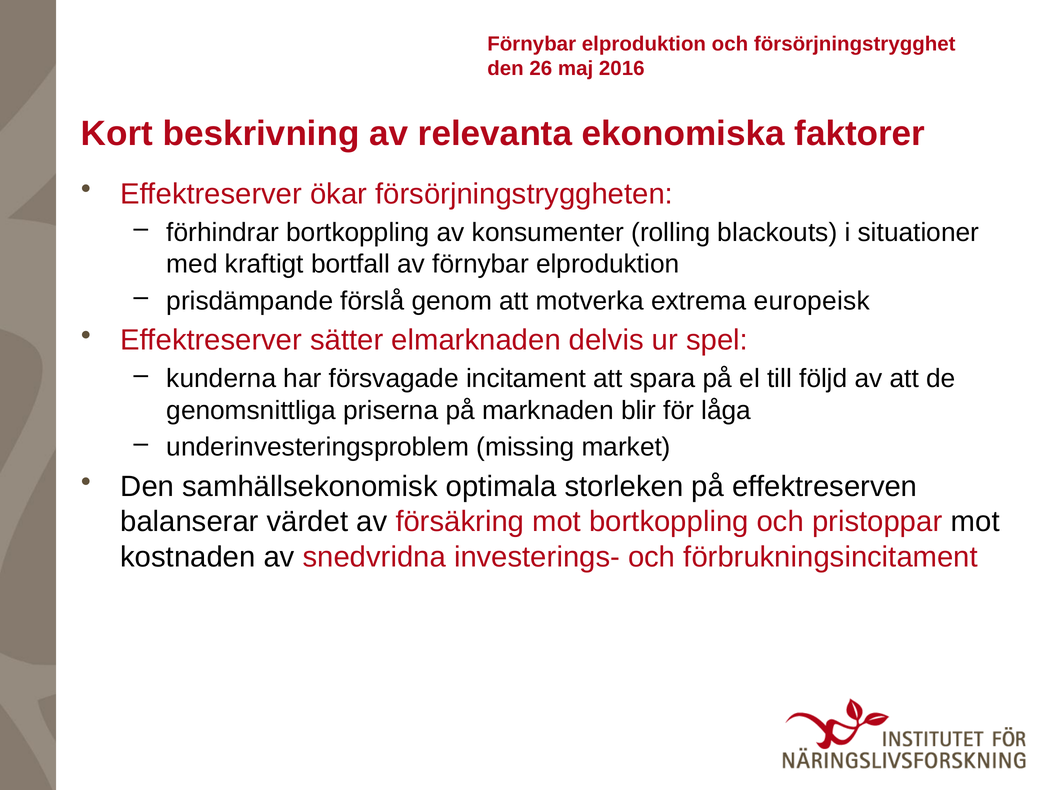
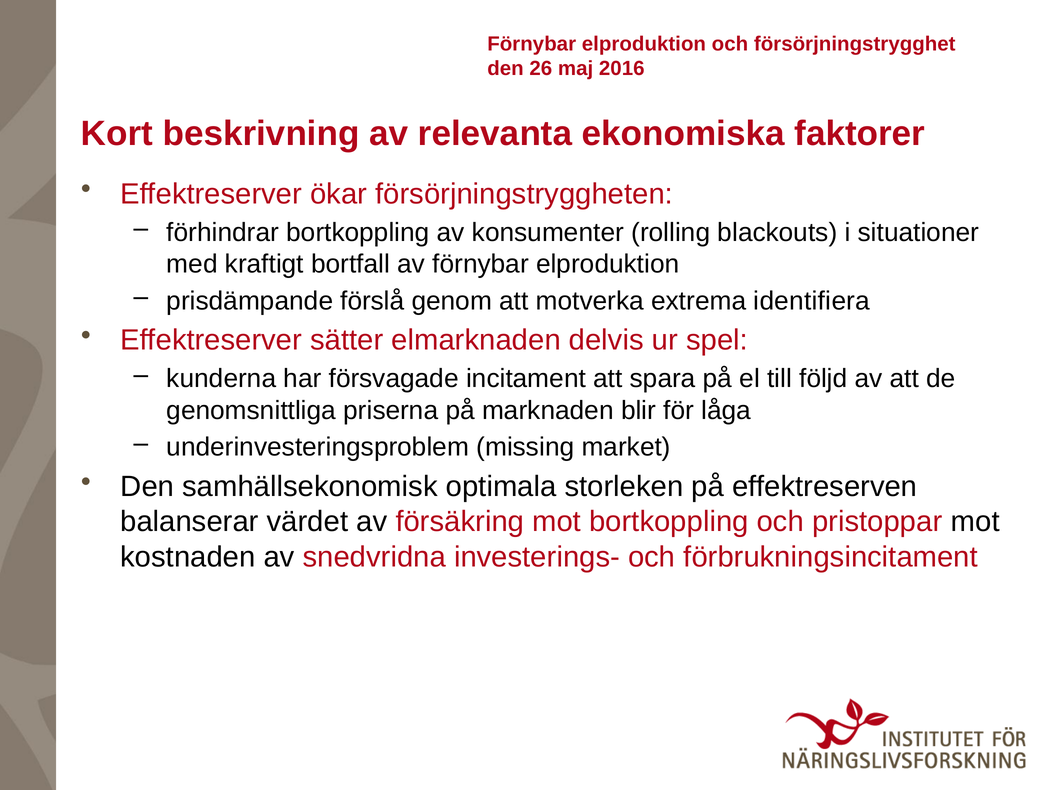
europeisk: europeisk -> identifiera (812, 301)
